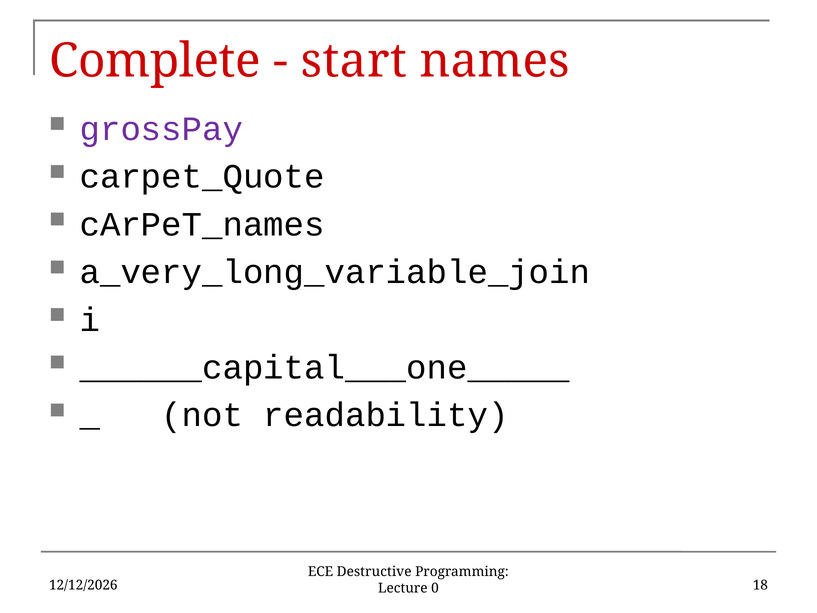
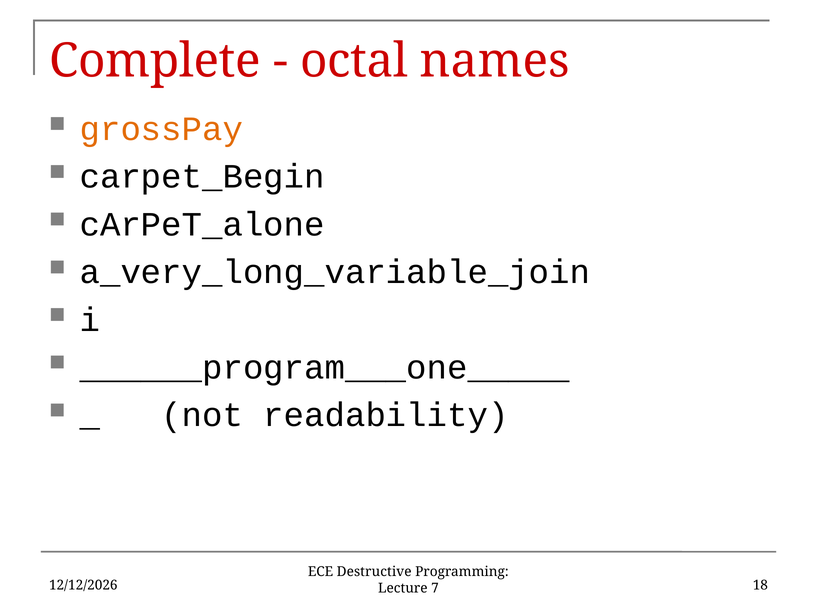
start: start -> octal (354, 61)
grossPay colour: purple -> orange (161, 129)
carpet_Quote: carpet_Quote -> carpet_Begin (202, 177)
cArPeT_names: cArPeT_names -> cArPeT_alone (202, 224)
______capital___one_____: ______capital___one_____ -> ______program___one_____ (325, 367)
0: 0 -> 7 (435, 588)
